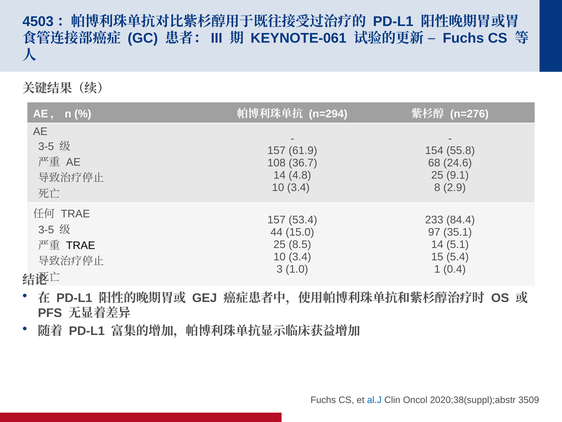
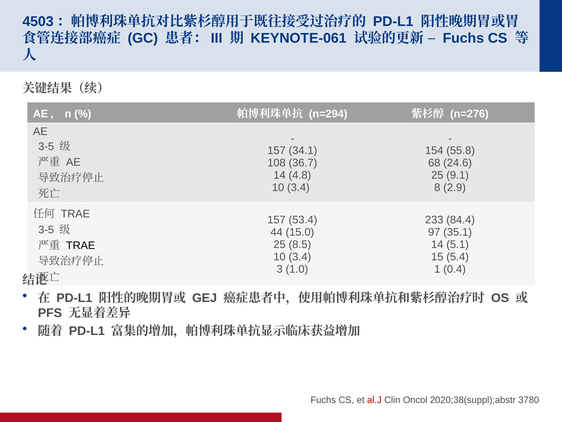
61.9: 61.9 -> 34.1 (303, 151)
al.J colour: blue -> red (374, 400)
3509: 3509 -> 3780 (529, 400)
